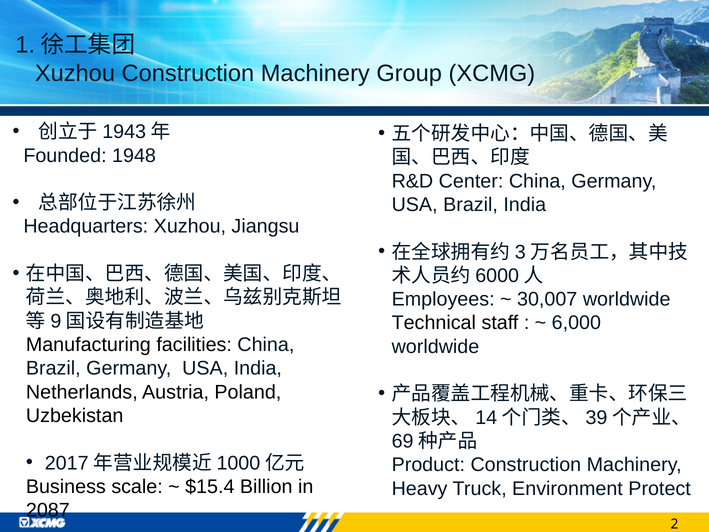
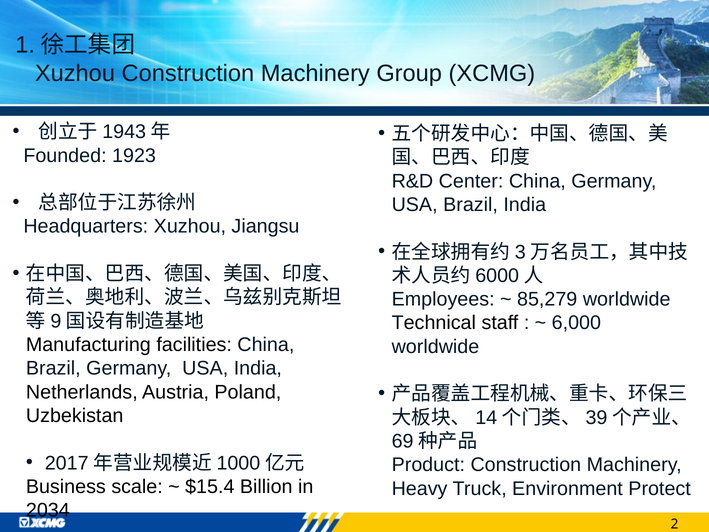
1948: 1948 -> 1923 (134, 155)
30,007: 30,007 -> 85,279 (547, 299)
2087: 2087 -> 2034 (48, 510)
